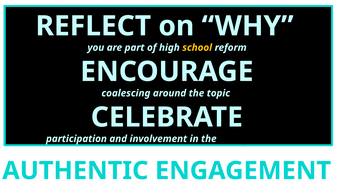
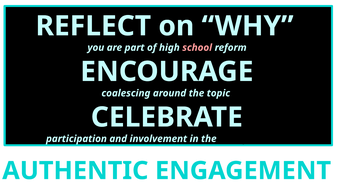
school colour: yellow -> pink (197, 48)
